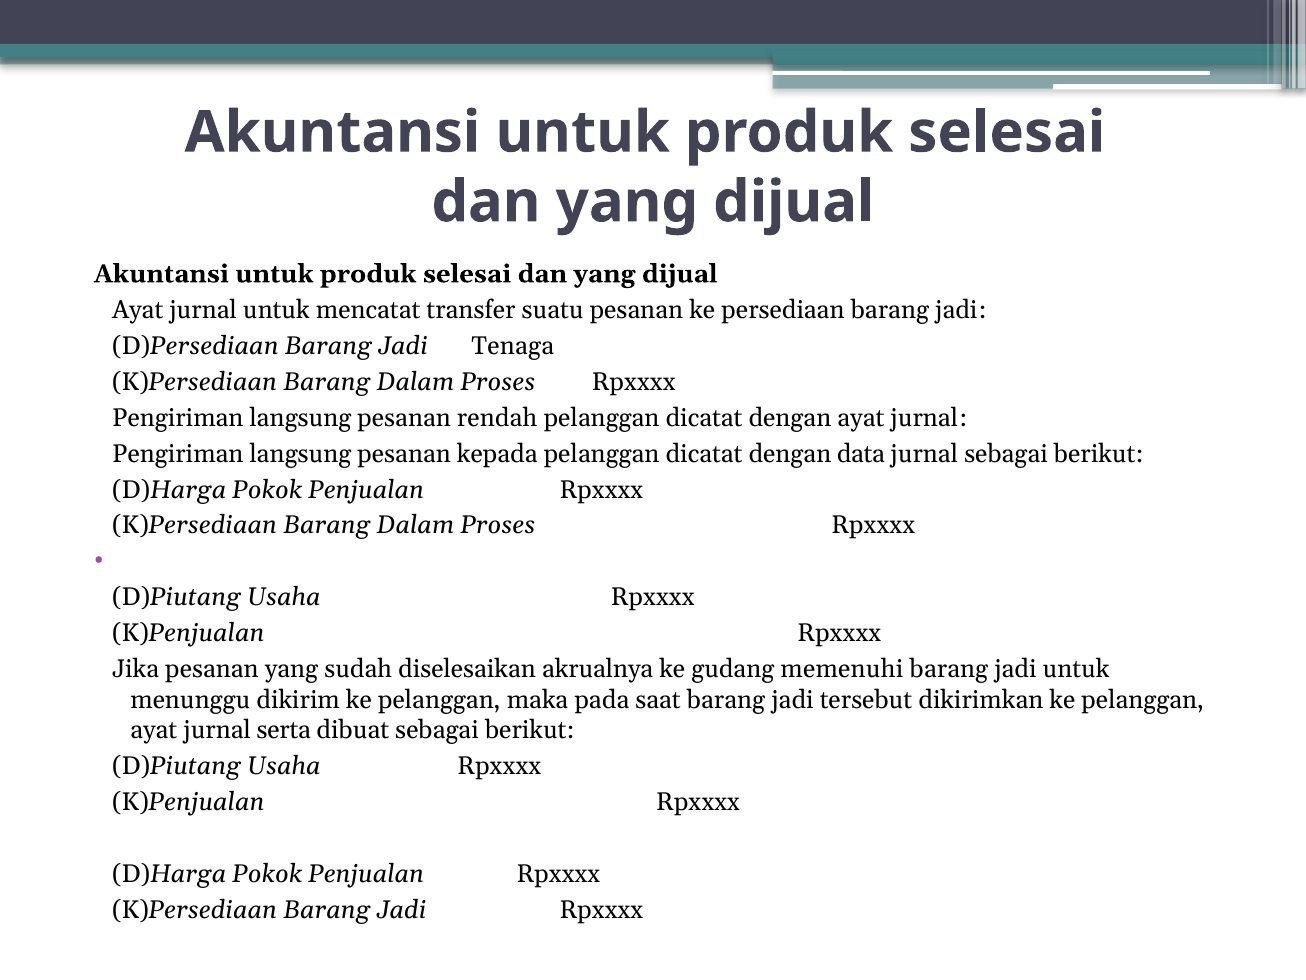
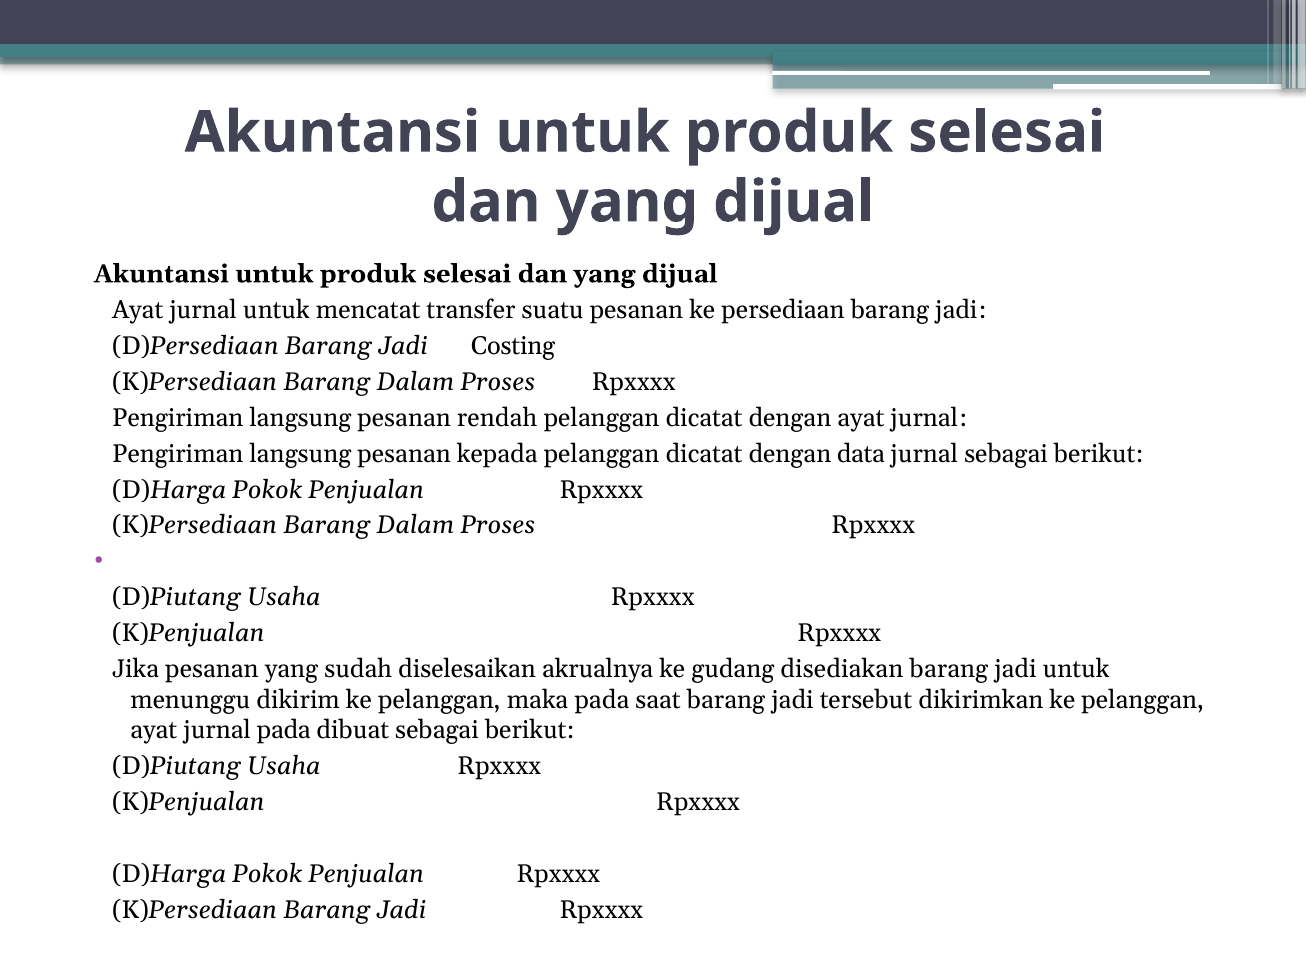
Tenaga: Tenaga -> Costing (513, 346)
memenuhi: memenuhi -> disediakan (842, 669)
jurnal serta: serta -> pada (284, 730)
